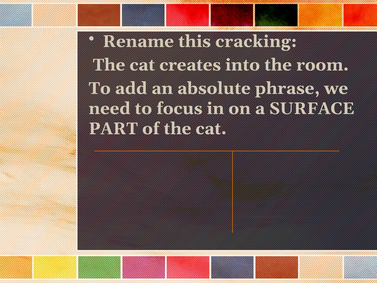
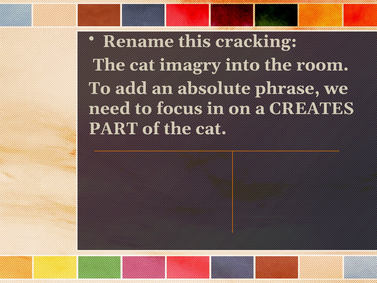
creates: creates -> imagry (190, 65)
SURFACE: SURFACE -> CREATES (312, 108)
